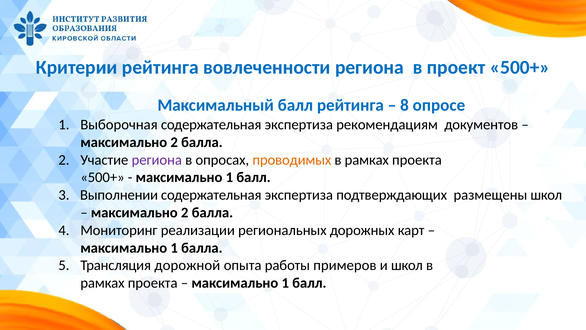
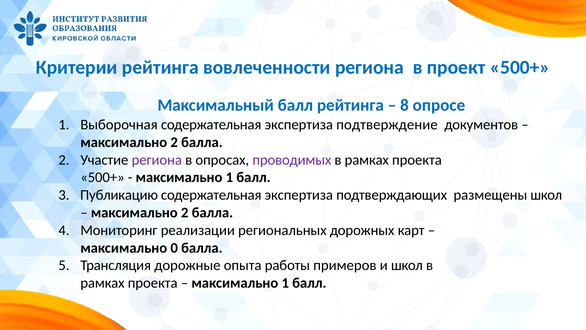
рекомендациям: рекомендациям -> подтверждение (387, 124)
проводимых colour: orange -> purple (292, 160)
Выполнении: Выполнении -> Публикацию (119, 195)
1: 1 -> 0 (174, 248)
дорожной: дорожной -> дорожные (187, 265)
